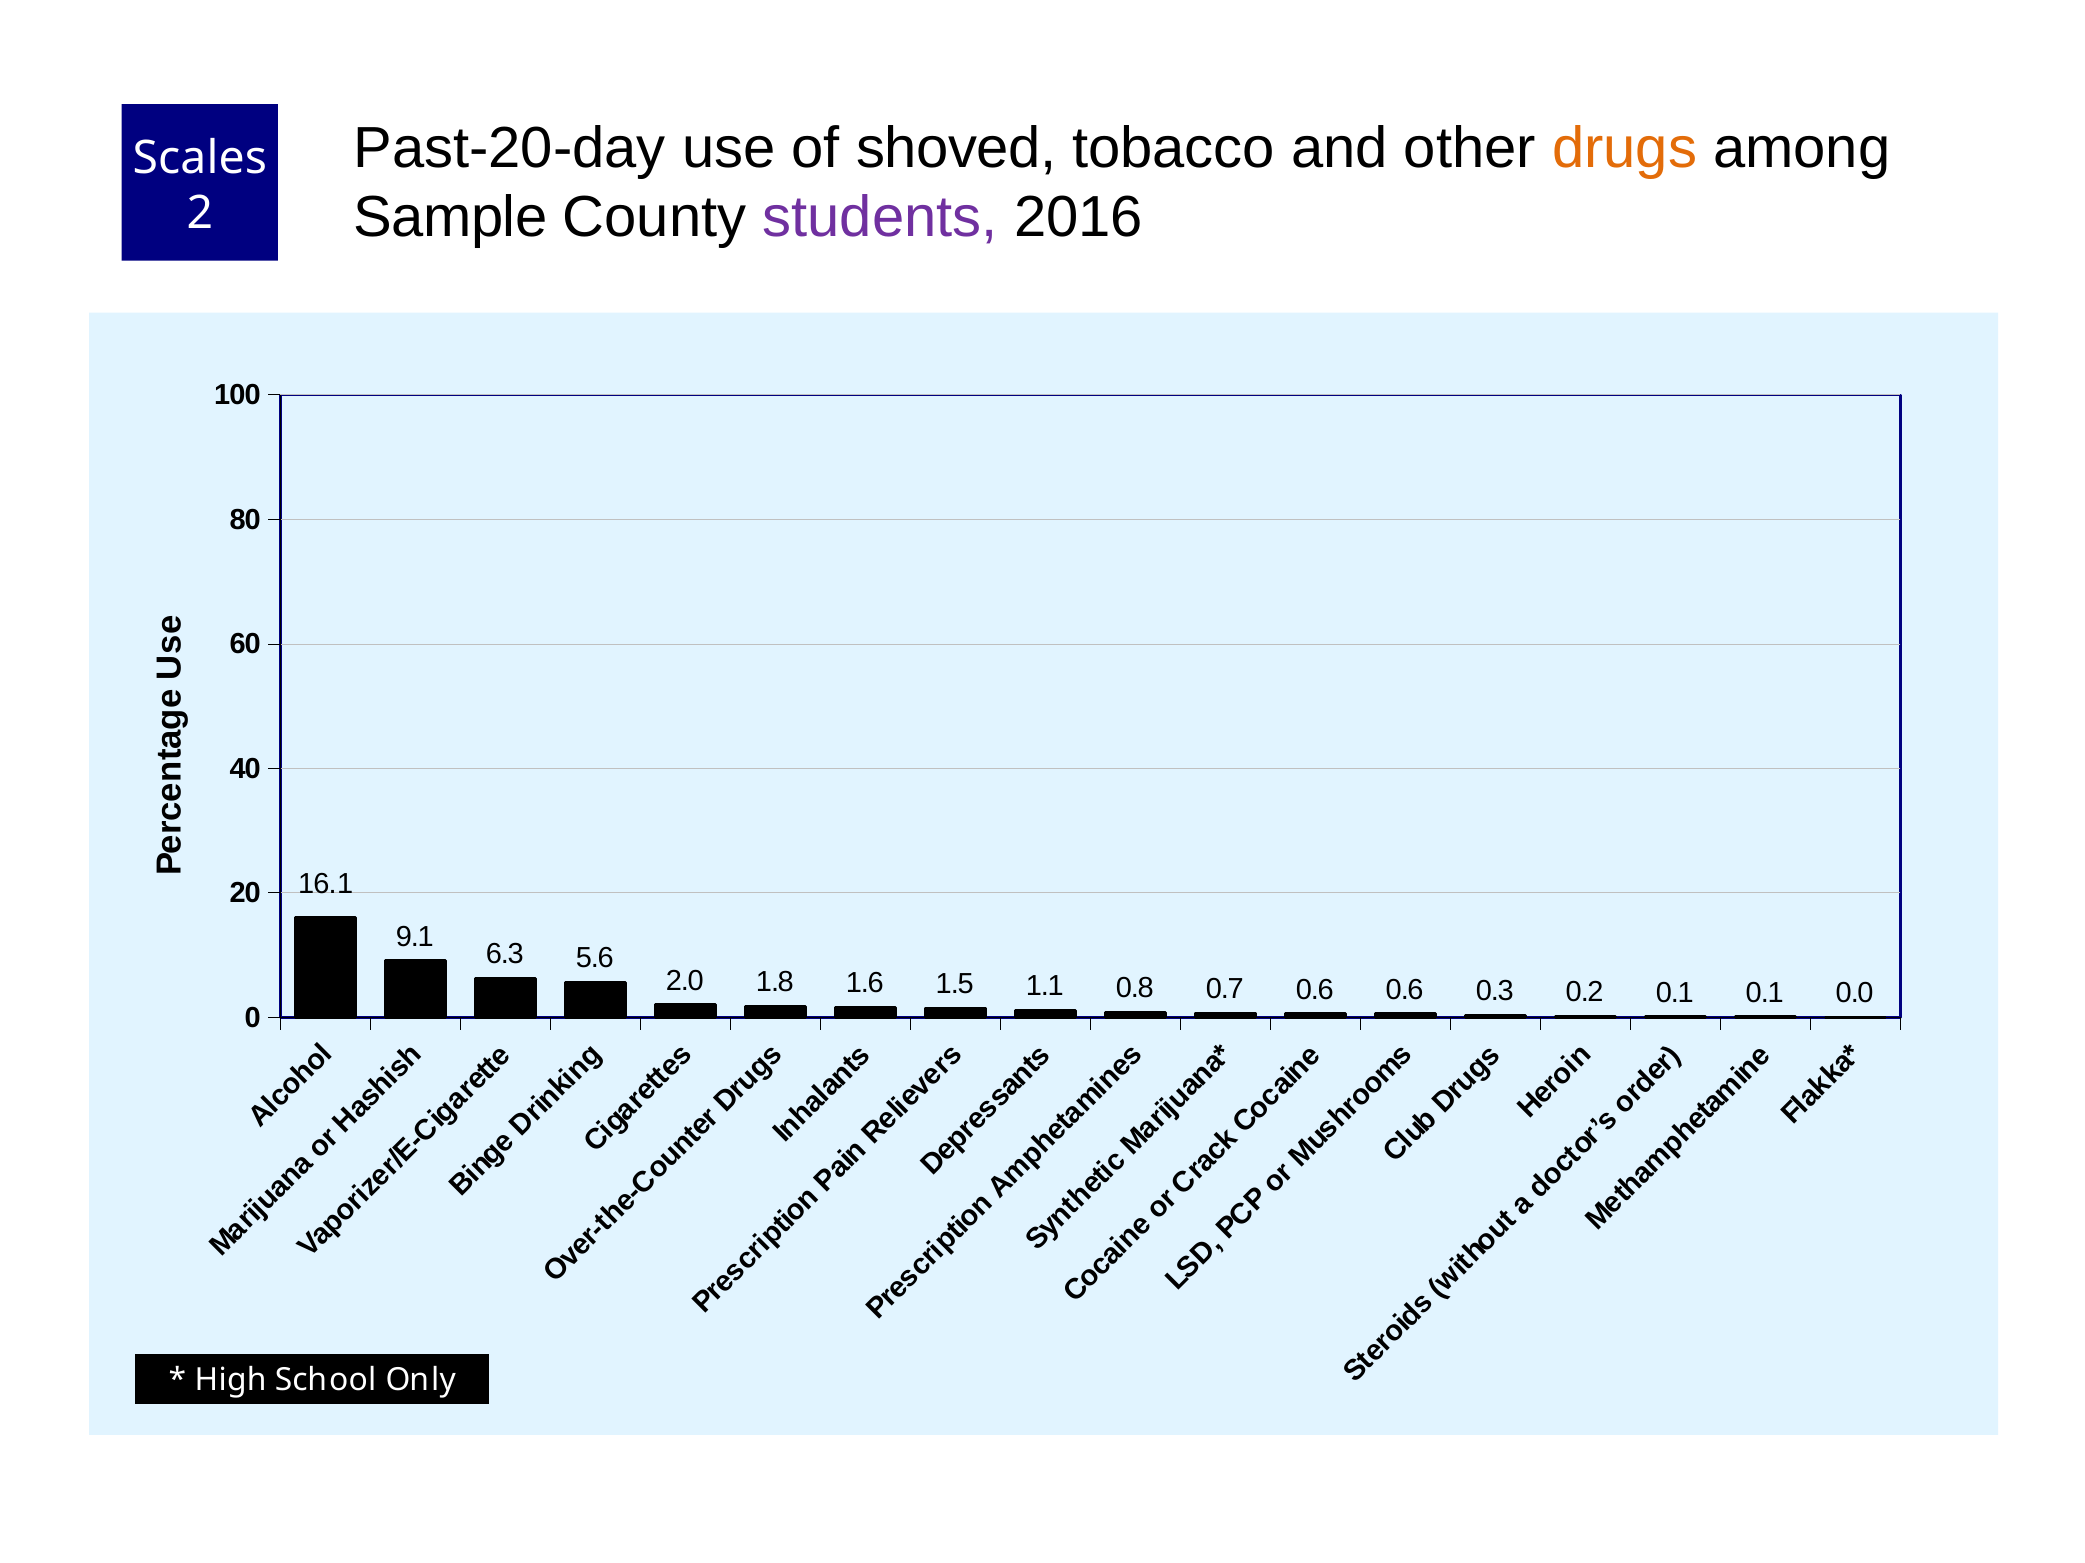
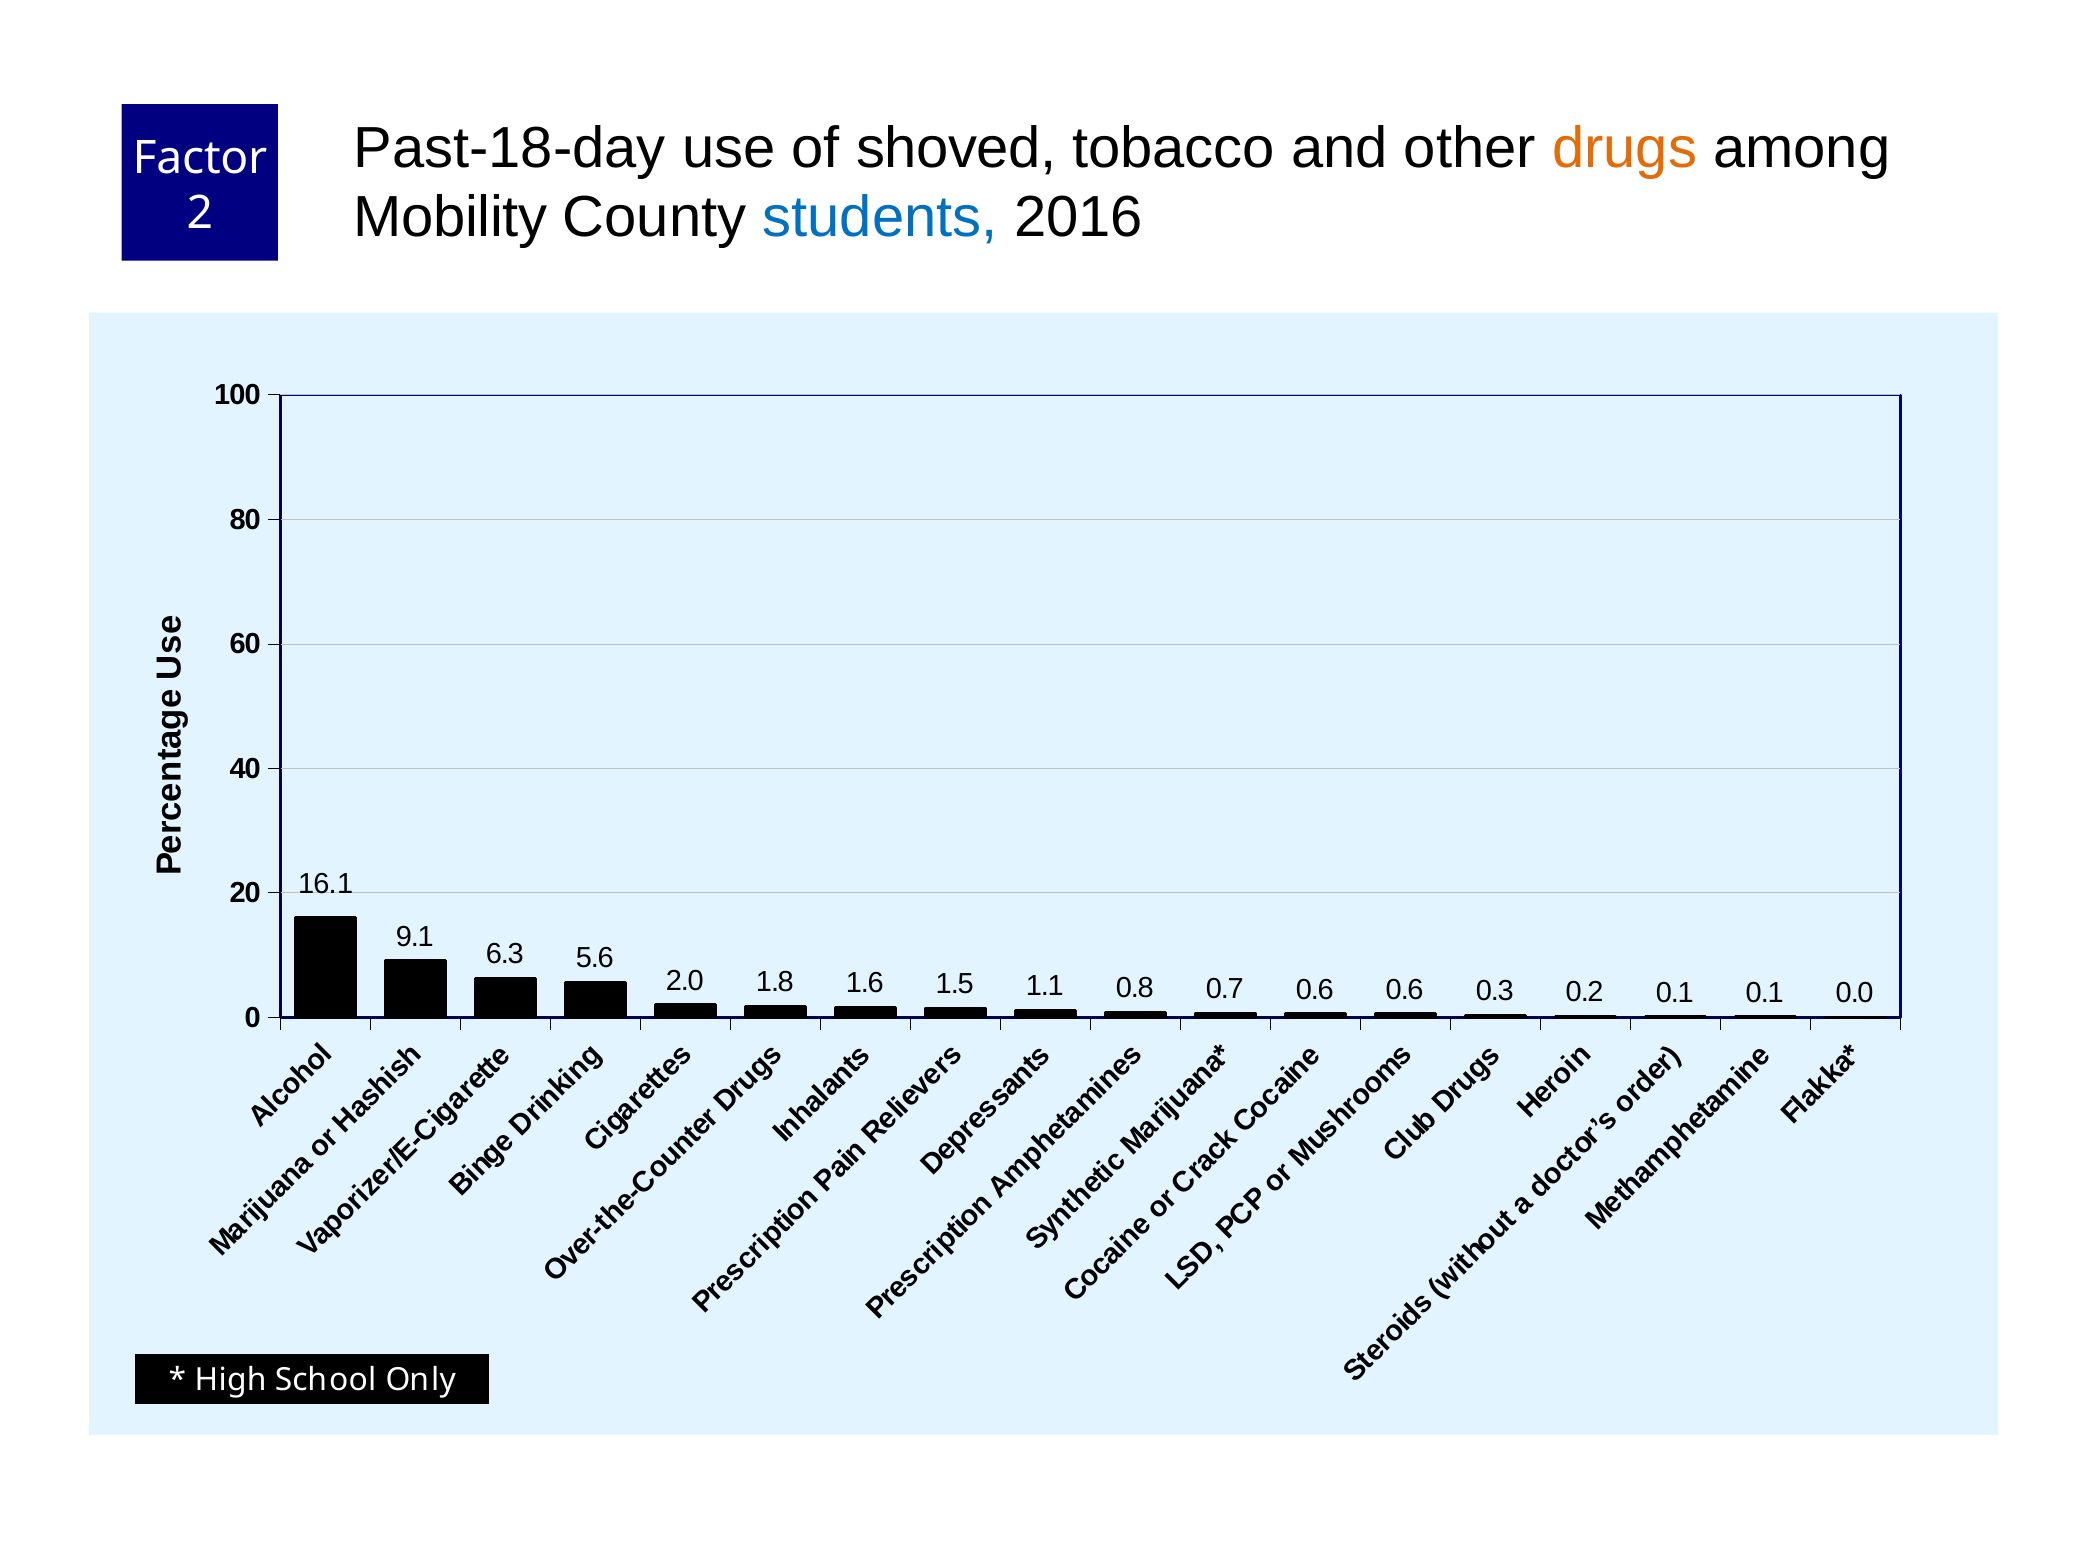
Past-20-day: Past-20-day -> Past-18-day (510, 148)
Scales: Scales -> Factor (200, 158)
Sample: Sample -> Mobility (450, 218)
students colour: purple -> blue (880, 218)
